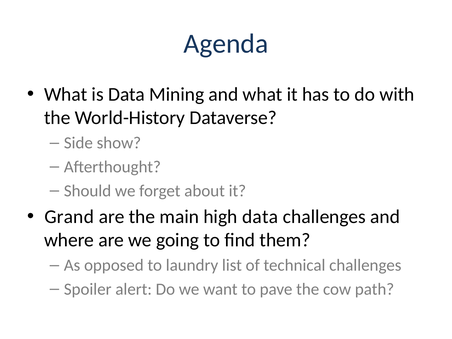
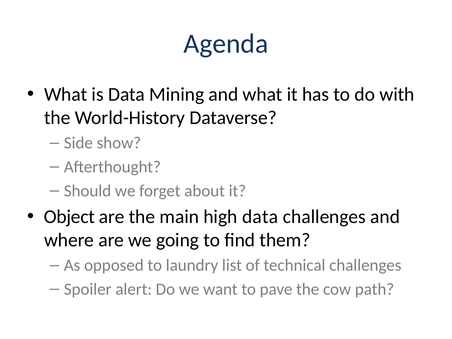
Grand: Grand -> Object (69, 217)
